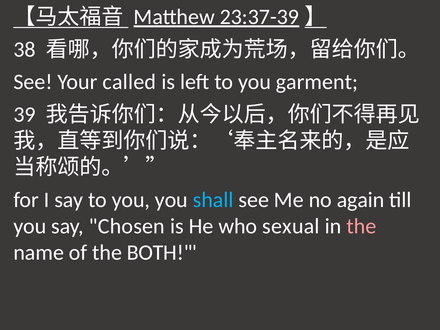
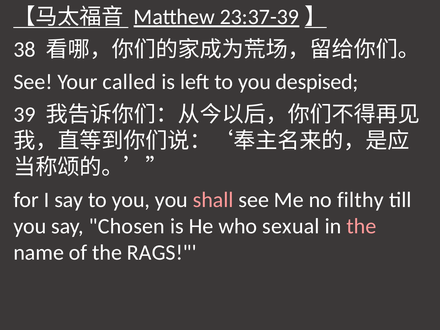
garment: garment -> despised (317, 82)
shall colour: light blue -> pink (213, 200)
again: again -> filthy (360, 200)
BOTH: BOTH -> RAGS (162, 253)
